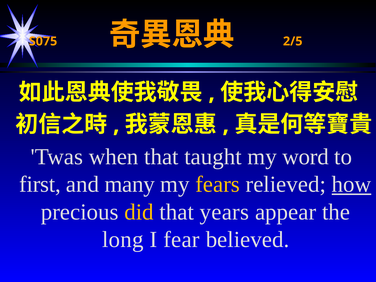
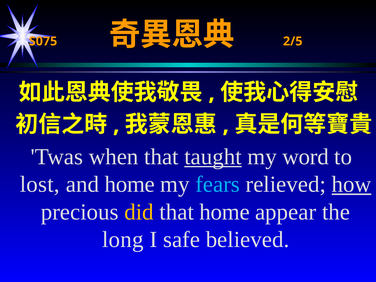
taught underline: none -> present (213, 157)
first: first -> lost (40, 184)
and many: many -> home (130, 184)
fears colour: yellow -> light blue (218, 184)
that years: years -> home (225, 212)
fear: fear -> safe (182, 239)
